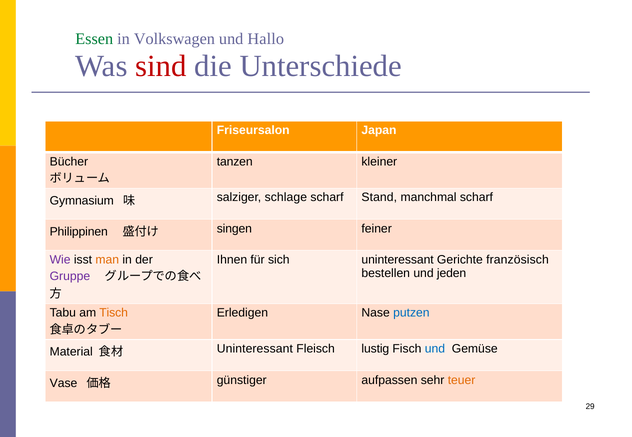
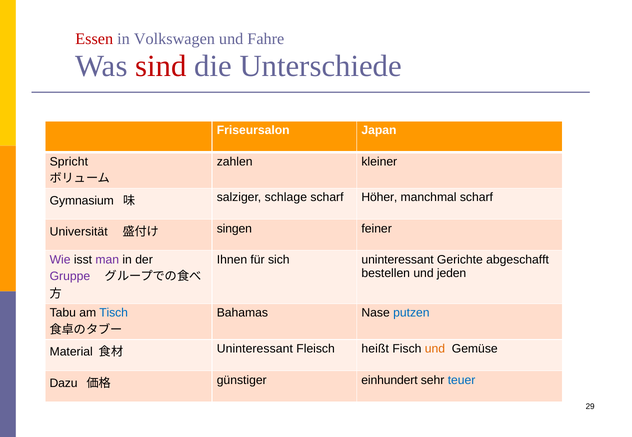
Essen colour: green -> red (94, 39)
Hallo: Hallo -> Fahre (266, 39)
Bücher: Bücher -> Spricht (69, 162)
tanzen: tanzen -> zahlen (235, 162)
Stand: Stand -> Höher (379, 198)
Philippinen: Philippinen -> Universität (79, 232)
man colour: orange -> purple (107, 260)
französisch: französisch -> abgeschafft (518, 260)
Tisch colour: orange -> blue (114, 313)
Erledigen: Erledigen -> Bahamas (242, 313)
lustig: lustig -> heißt (375, 349)
und colour: blue -> orange (435, 349)
Vase: Vase -> Dazu (64, 384)
aufpassen: aufpassen -> einhundert (389, 380)
teuer colour: orange -> blue (462, 380)
